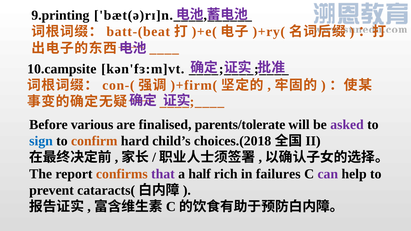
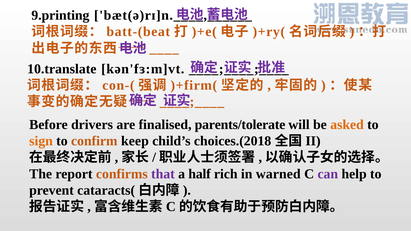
10.campsite: 10.campsite -> 10.translate (62, 69)
various: various -> drivers (92, 125)
asked colour: purple -> orange (347, 125)
sign colour: blue -> orange (41, 141)
hard: hard -> keep (135, 141)
failures: failures -> warned (278, 174)
